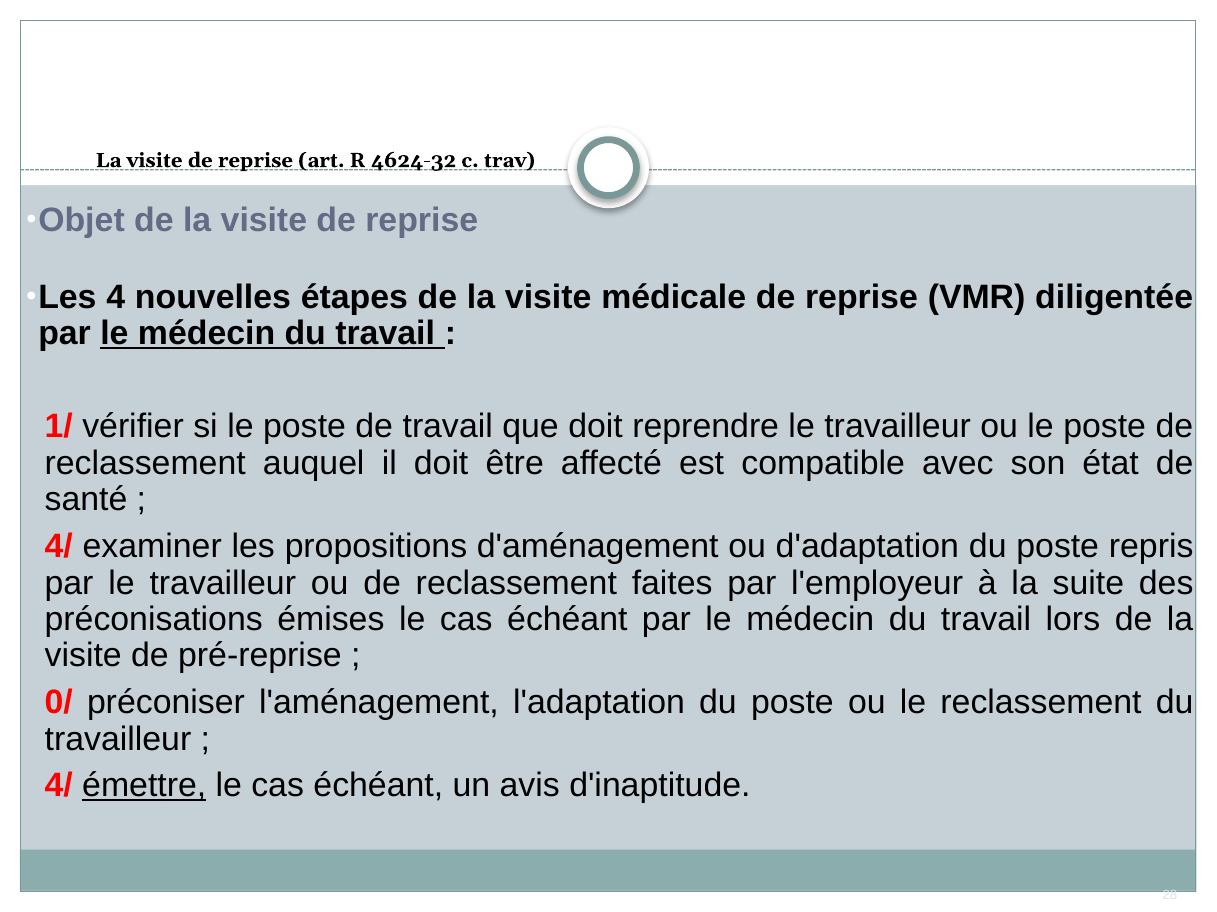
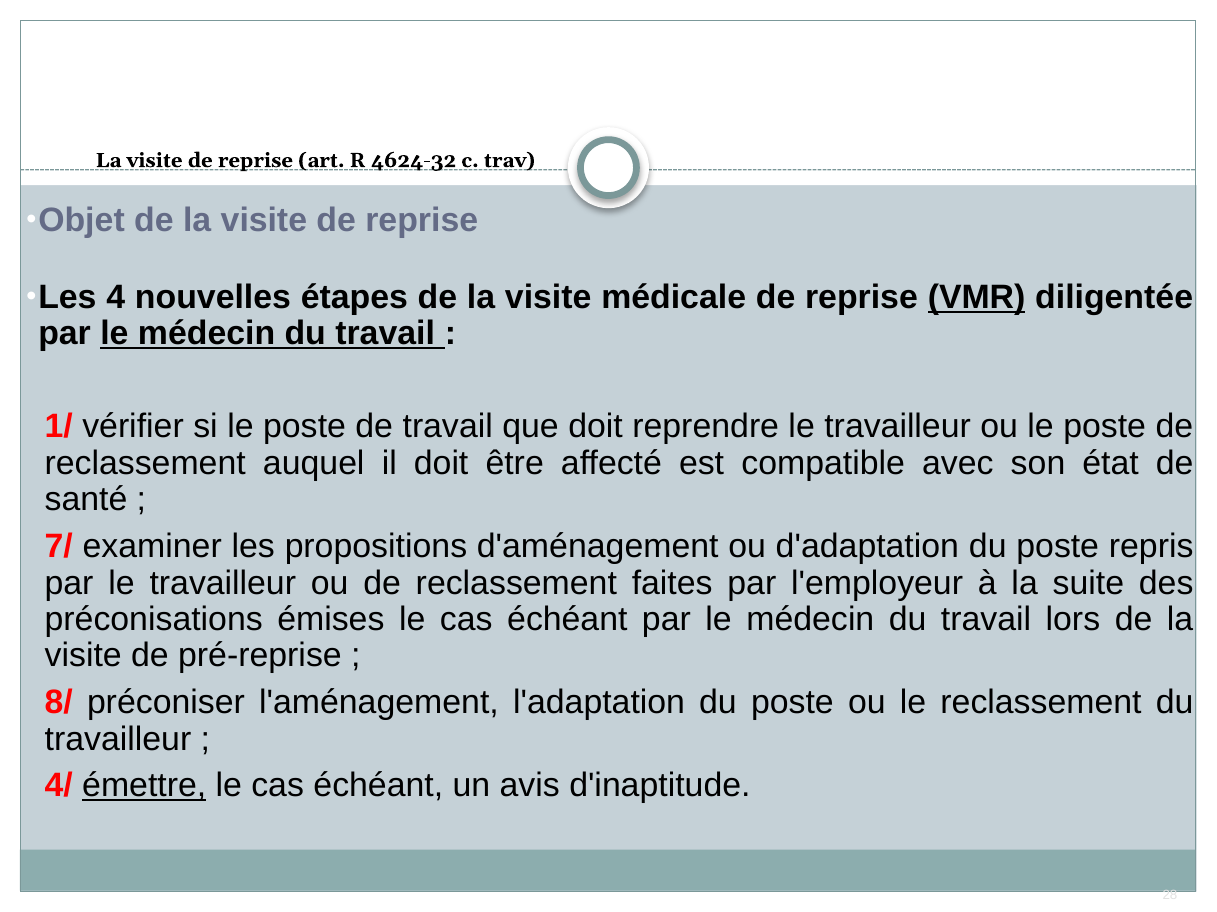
VMR underline: none -> present (977, 297)
4/: 4/ -> 7/ (59, 547)
0/: 0/ -> 8/ (59, 703)
